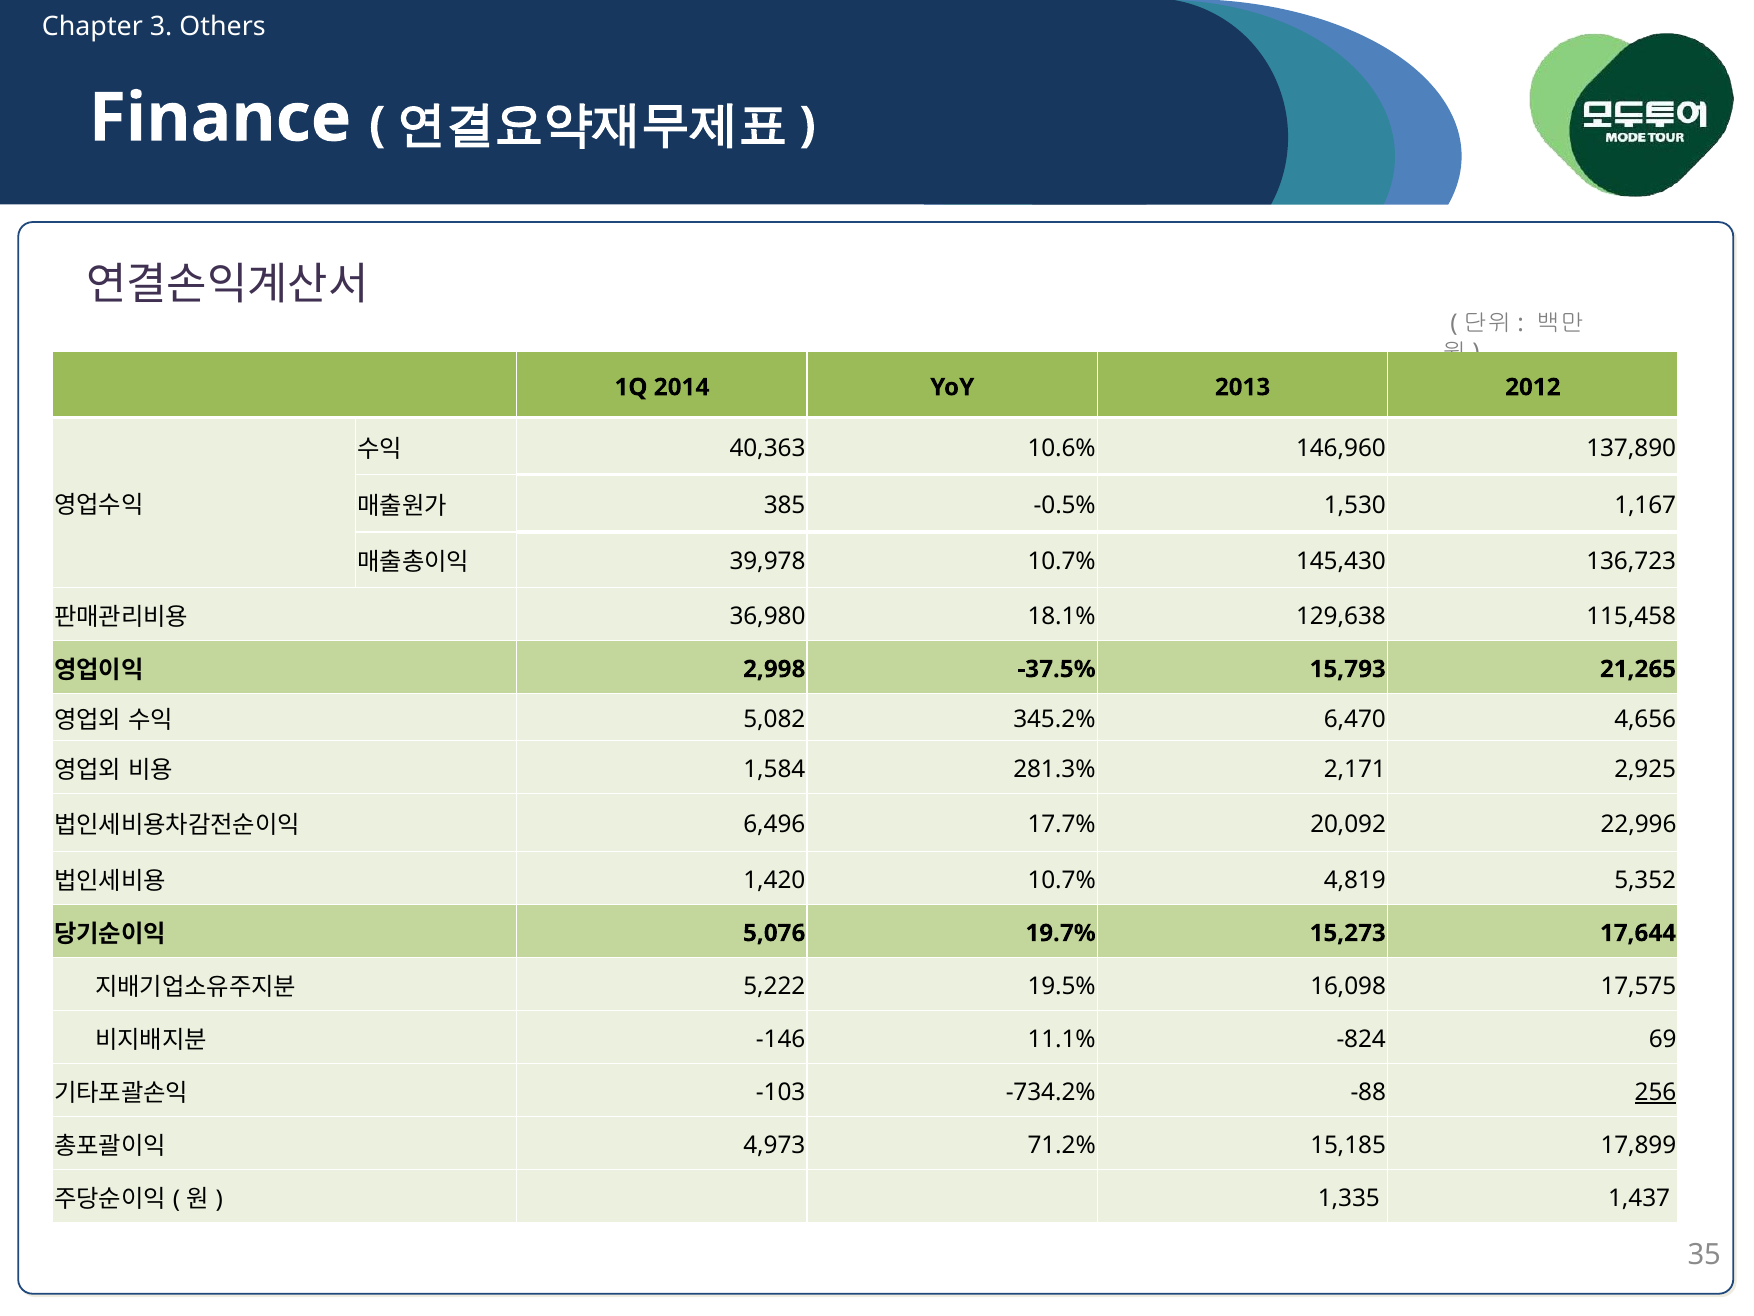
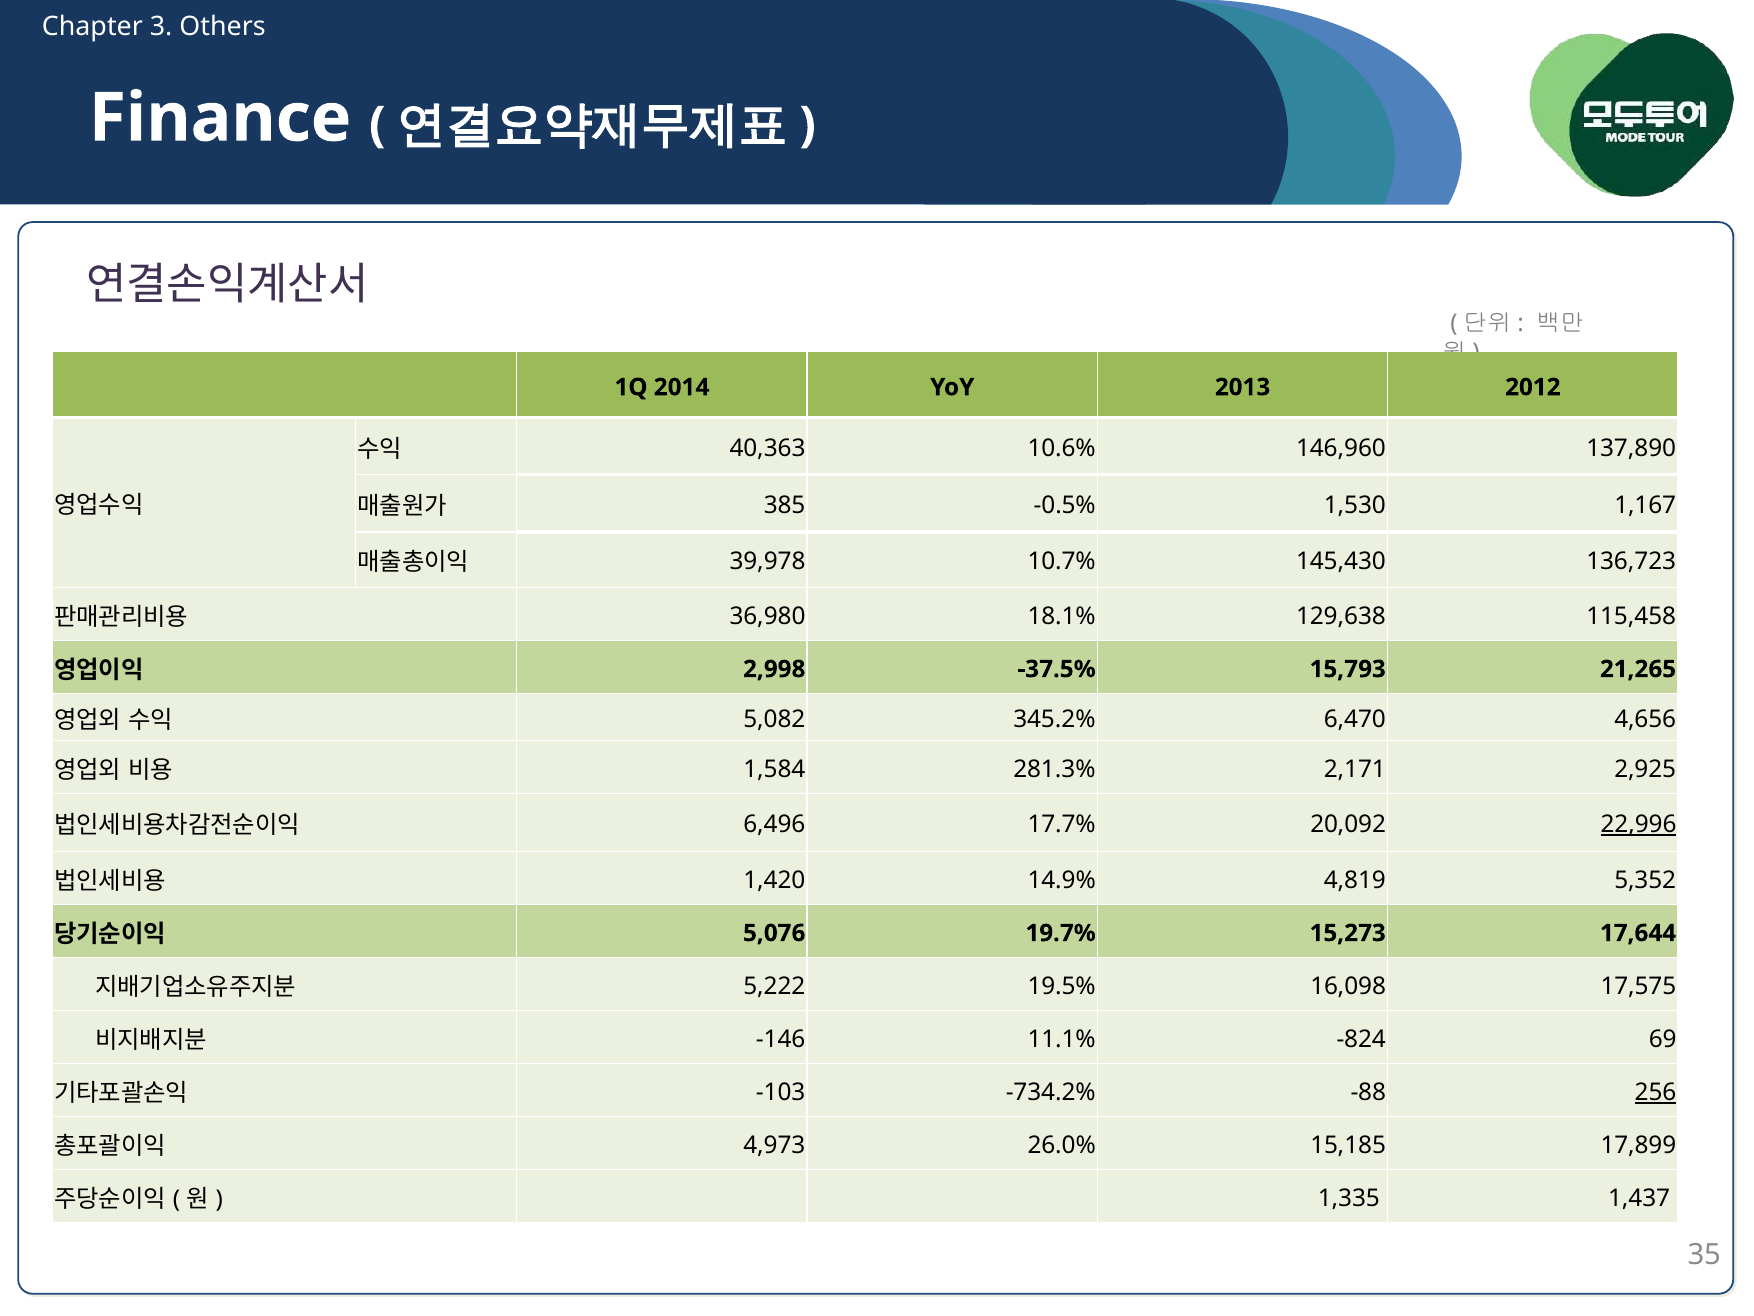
22,996 underline: none -> present (1639, 824)
1,420 10.7%: 10.7% -> 14.9% (1062, 880)
71.2%: 71.2% -> 26.0% (1062, 1145)
